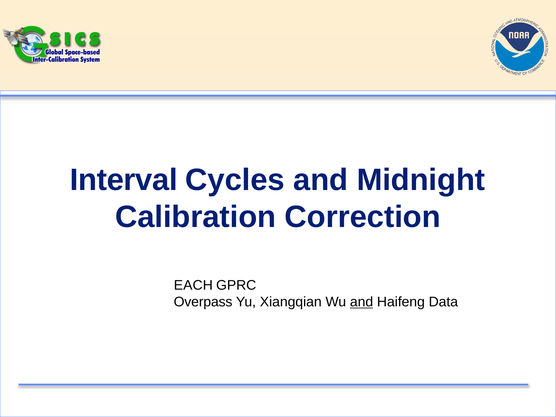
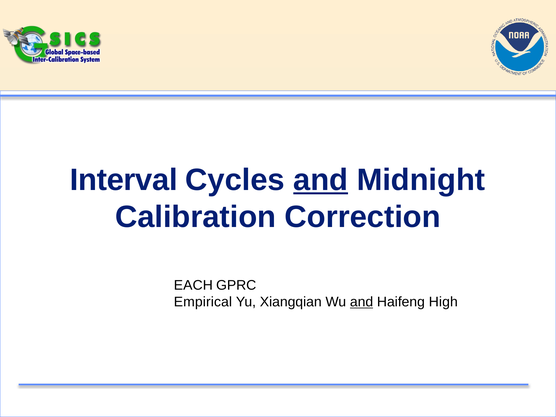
and underline: none -> present (321, 180)
Overpass: Overpass -> Empirical (203, 302)
Data: Data -> High (443, 302)
